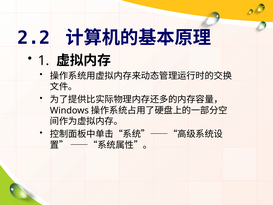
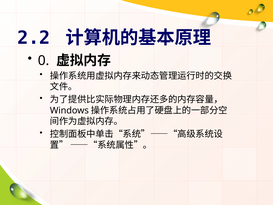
1: 1 -> 0 (44, 61)
